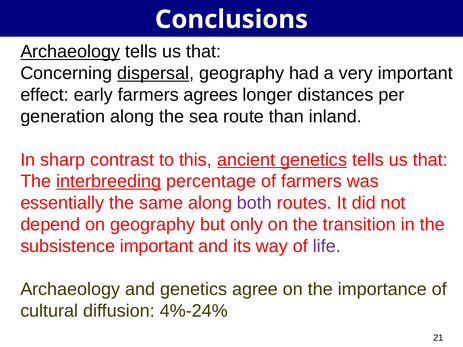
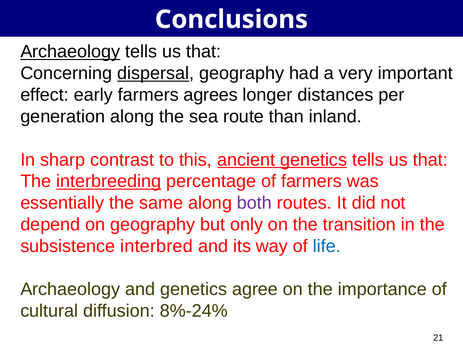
subsistence important: important -> interbred (157, 246)
life colour: purple -> blue (327, 246)
4%-24%: 4%-24% -> 8%-24% (194, 311)
